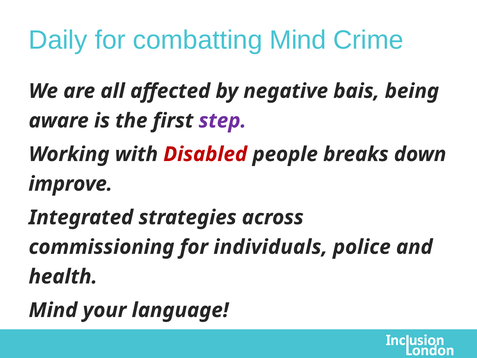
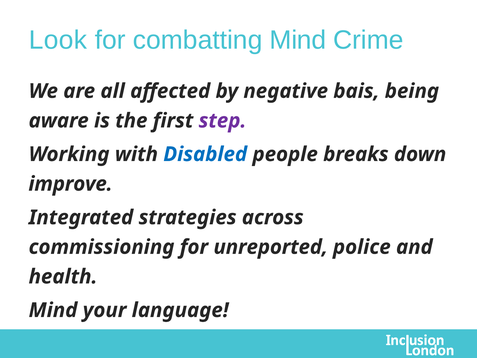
Daily: Daily -> Look (58, 40)
Disabled colour: red -> blue (205, 154)
individuals: individuals -> unreported (271, 247)
